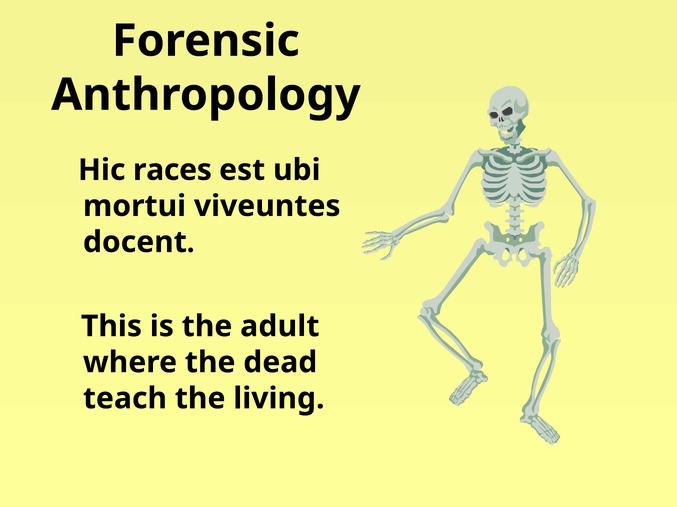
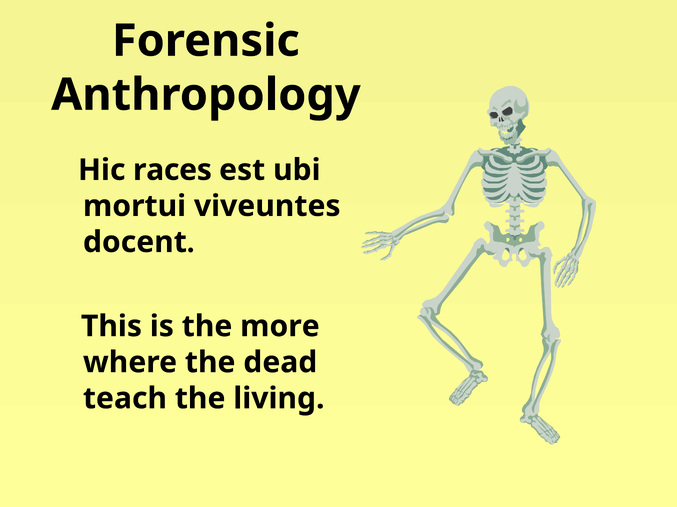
adult: adult -> more (280, 327)
